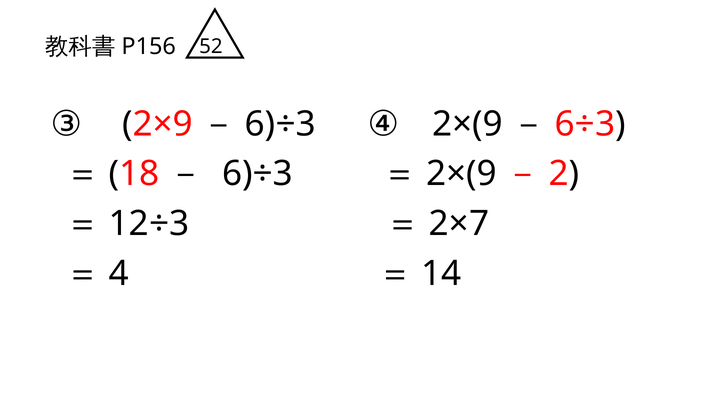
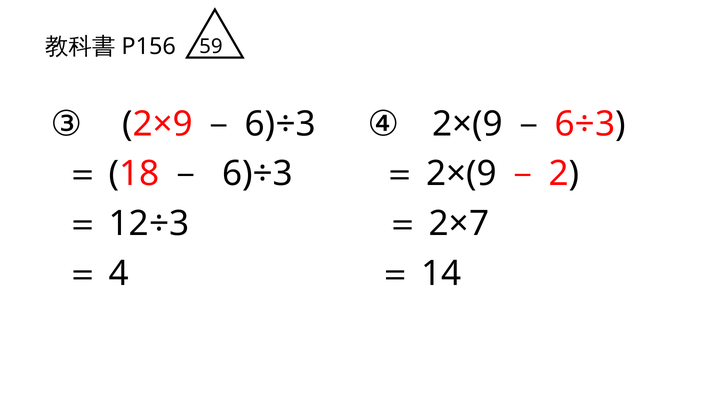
52: 52 -> 59 (211, 46)
